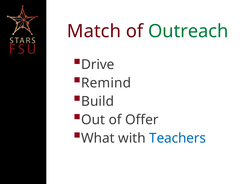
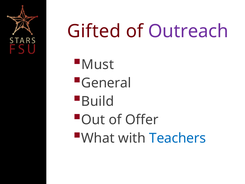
Match: Match -> Gifted (94, 31)
Outreach colour: green -> purple (188, 31)
Drive: Drive -> Must (98, 64)
Remind: Remind -> General (106, 83)
